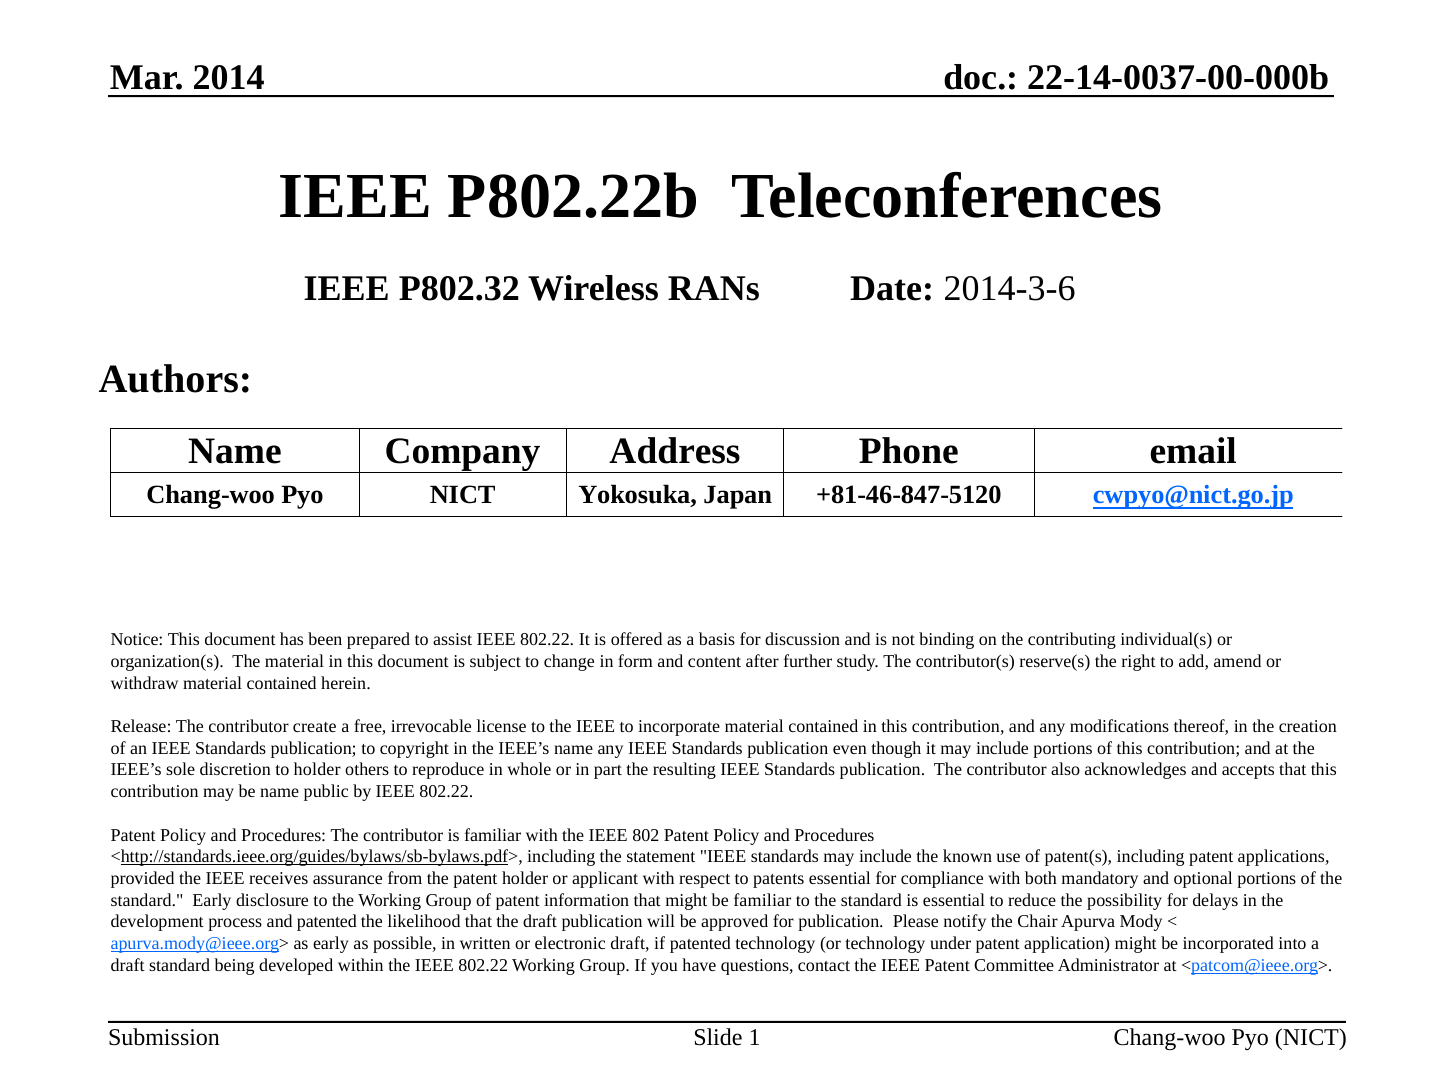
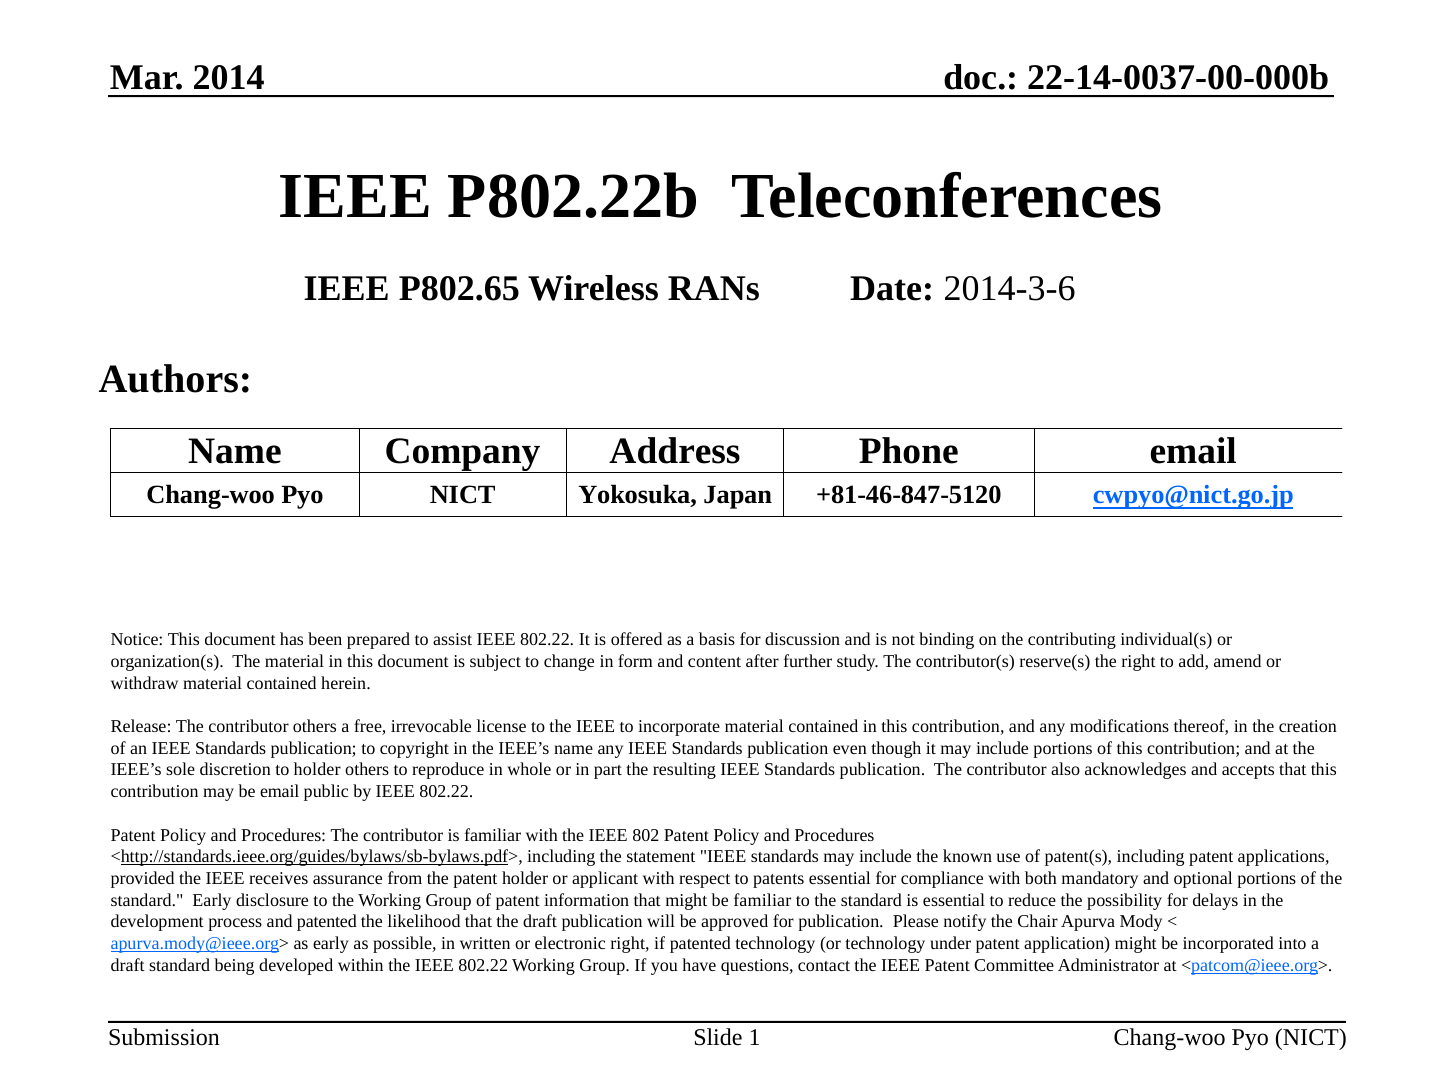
P802.32: P802.32 -> P802.65 (459, 288)
contributor create: create -> others (315, 726)
be name: name -> email (280, 791)
electronic draft: draft -> right (630, 943)
